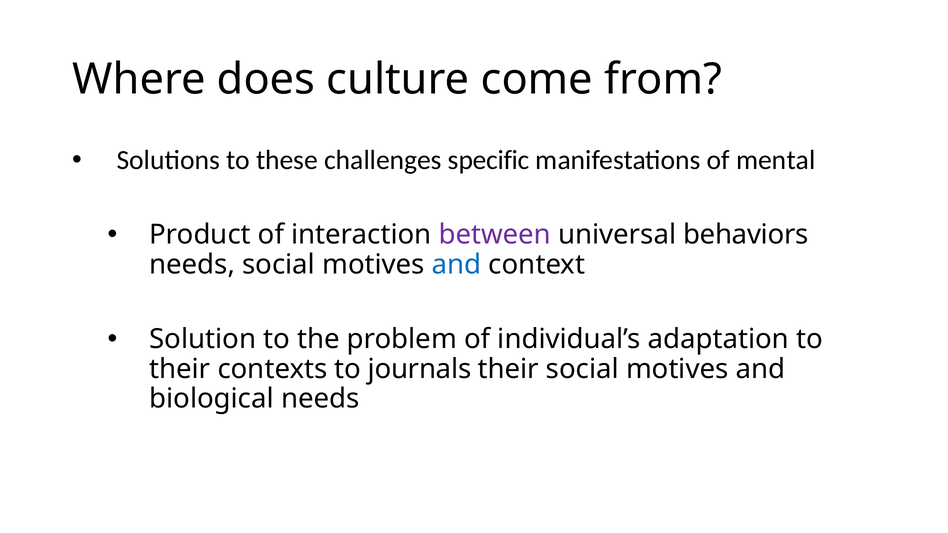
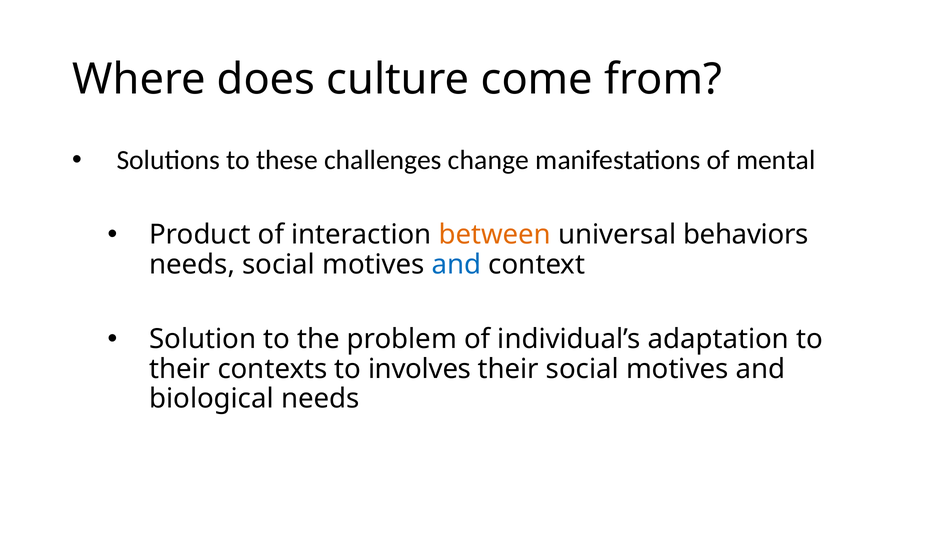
specific: specific -> change (489, 160)
between colour: purple -> orange (495, 235)
journals: journals -> involves (420, 369)
